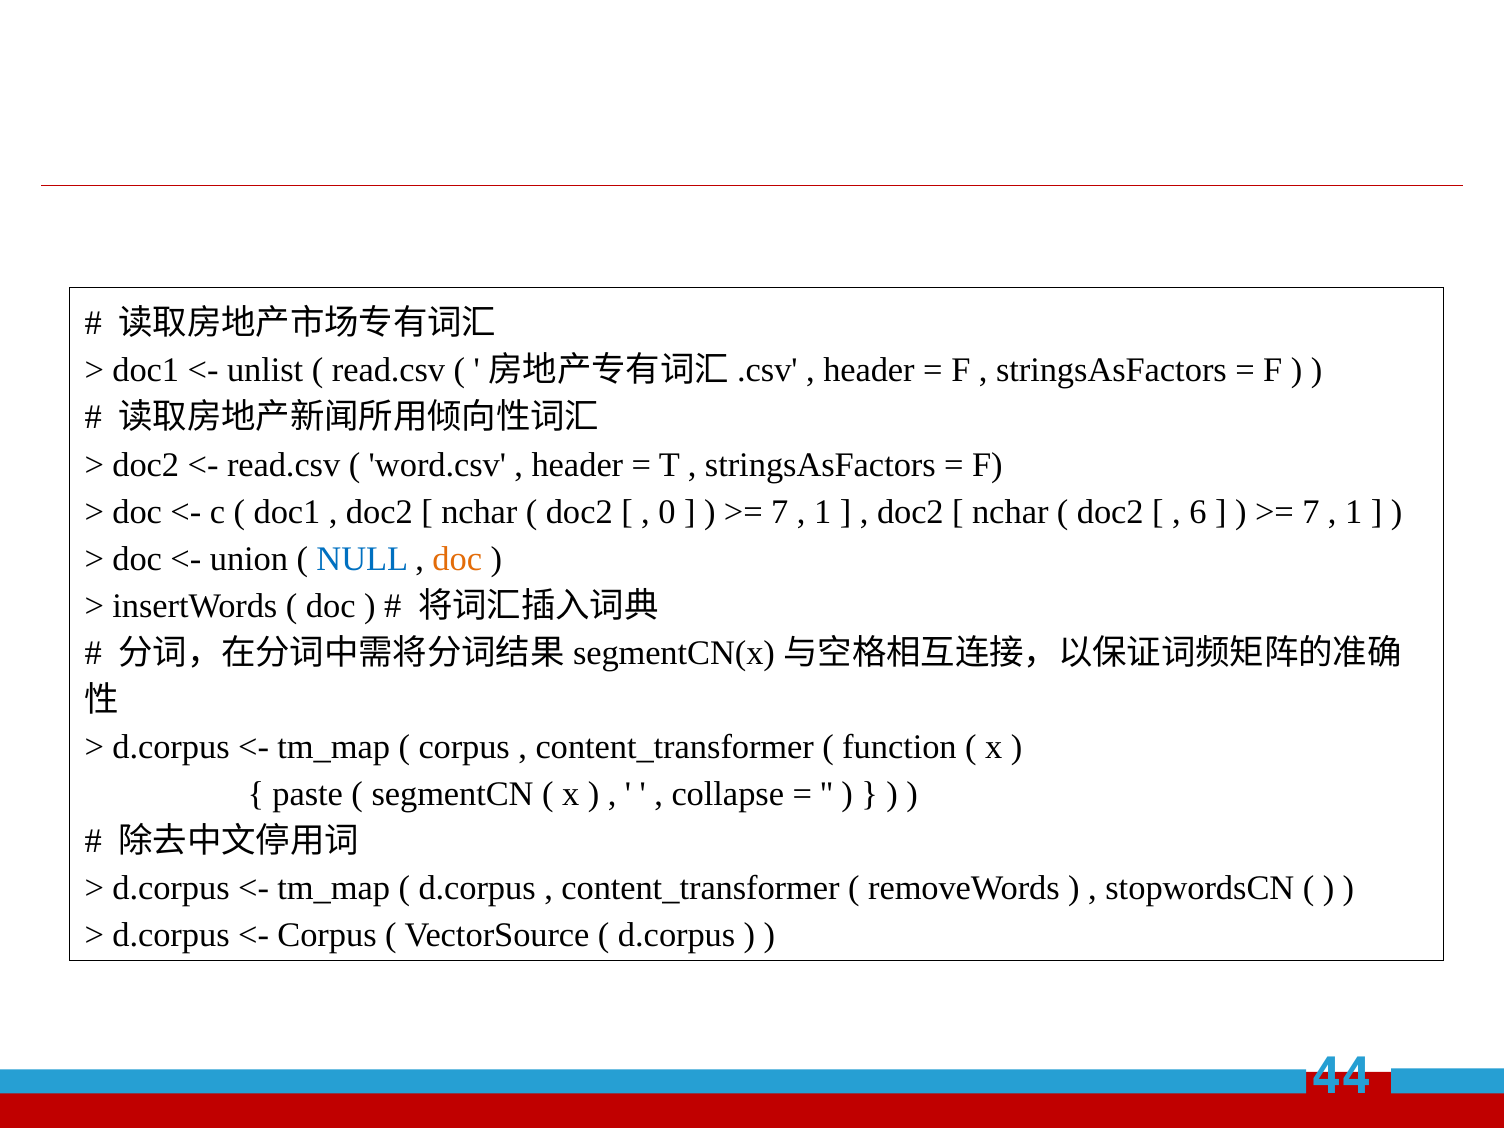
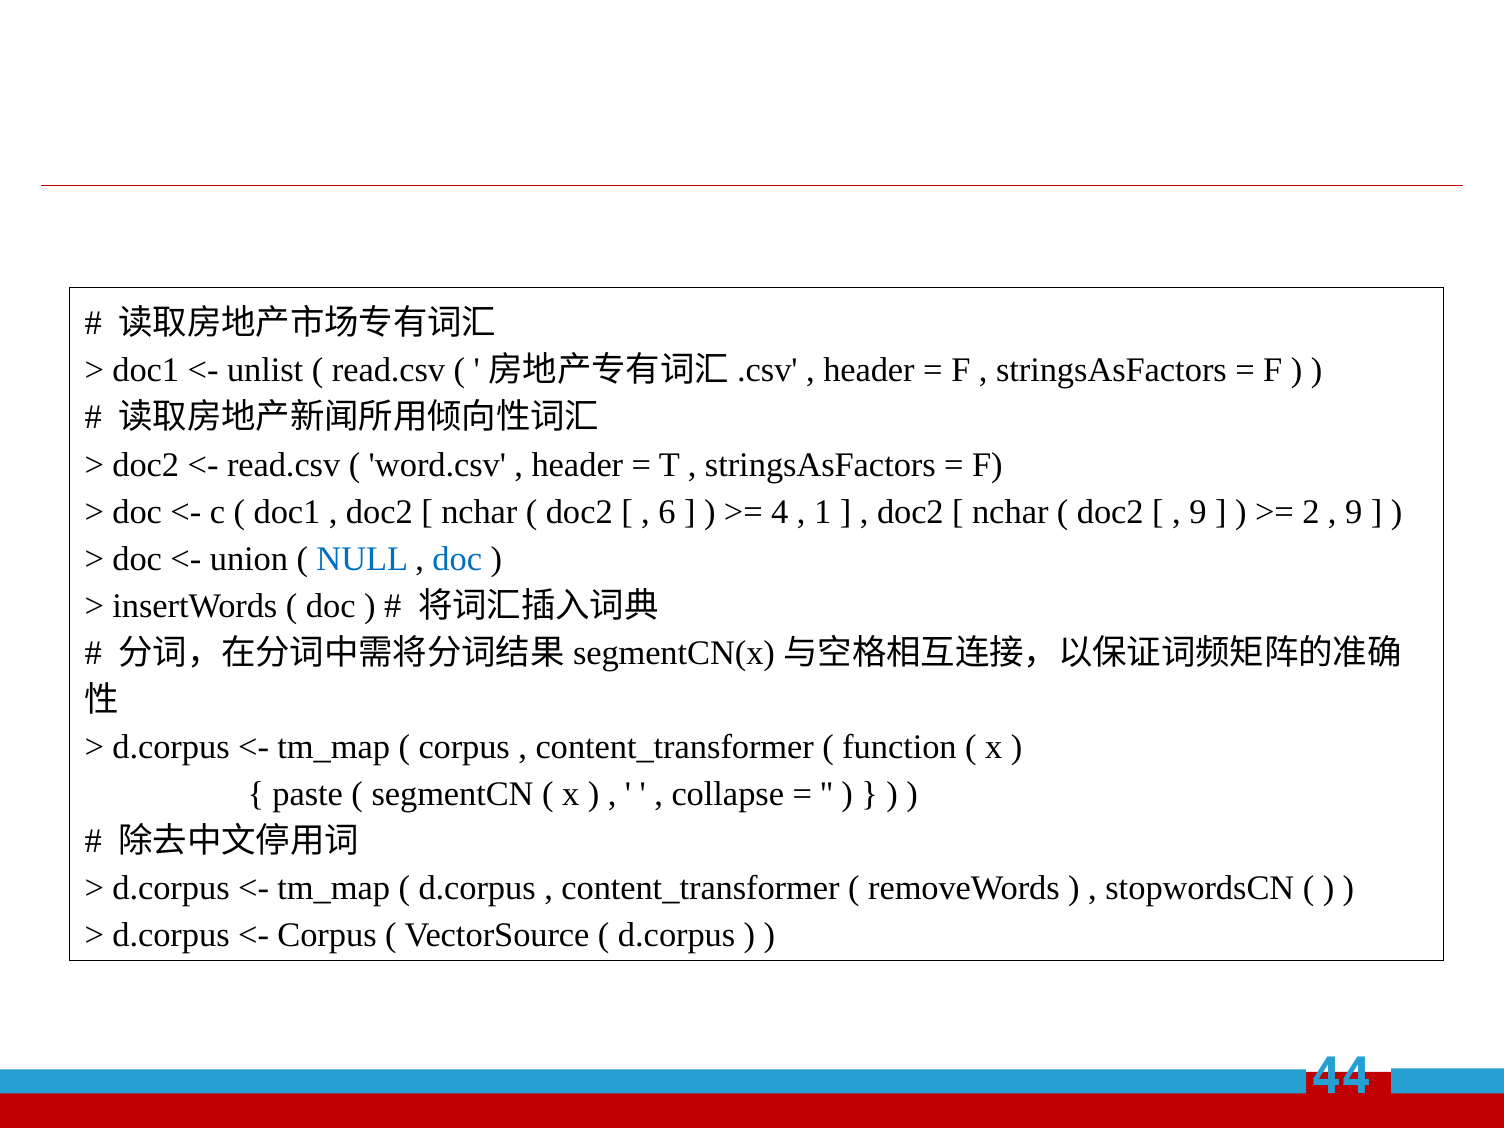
0: 0 -> 6 (667, 512)
7: 7 -> 4 (780, 512)
6: 6 -> 9 (1198, 512)
7: 7 -> 2 (1311, 512)
1: 1 -> 9 (1354, 512)
doc colour: orange -> blue (457, 559)
